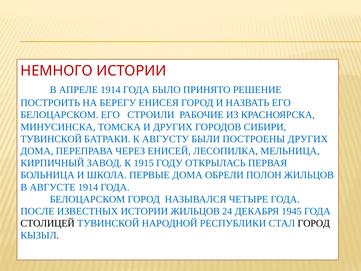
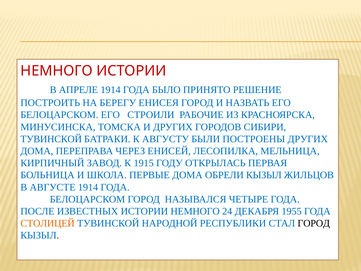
ОБРЕЛИ ПОЛОН: ПОЛОН -> КЫЗЫЛ (264, 175)
ИСТОРИИ ЖИЛЬЦОВ: ЖИЛЬЦОВ -> НЕМНОГО (195, 211)
1945: 1945 -> 1955 (292, 211)
СТОЛИЦЕЙ colour: black -> orange (48, 223)
